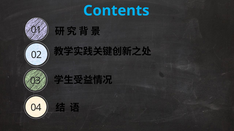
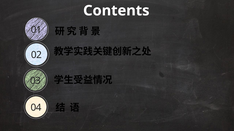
Contents colour: light blue -> white (116, 11)
